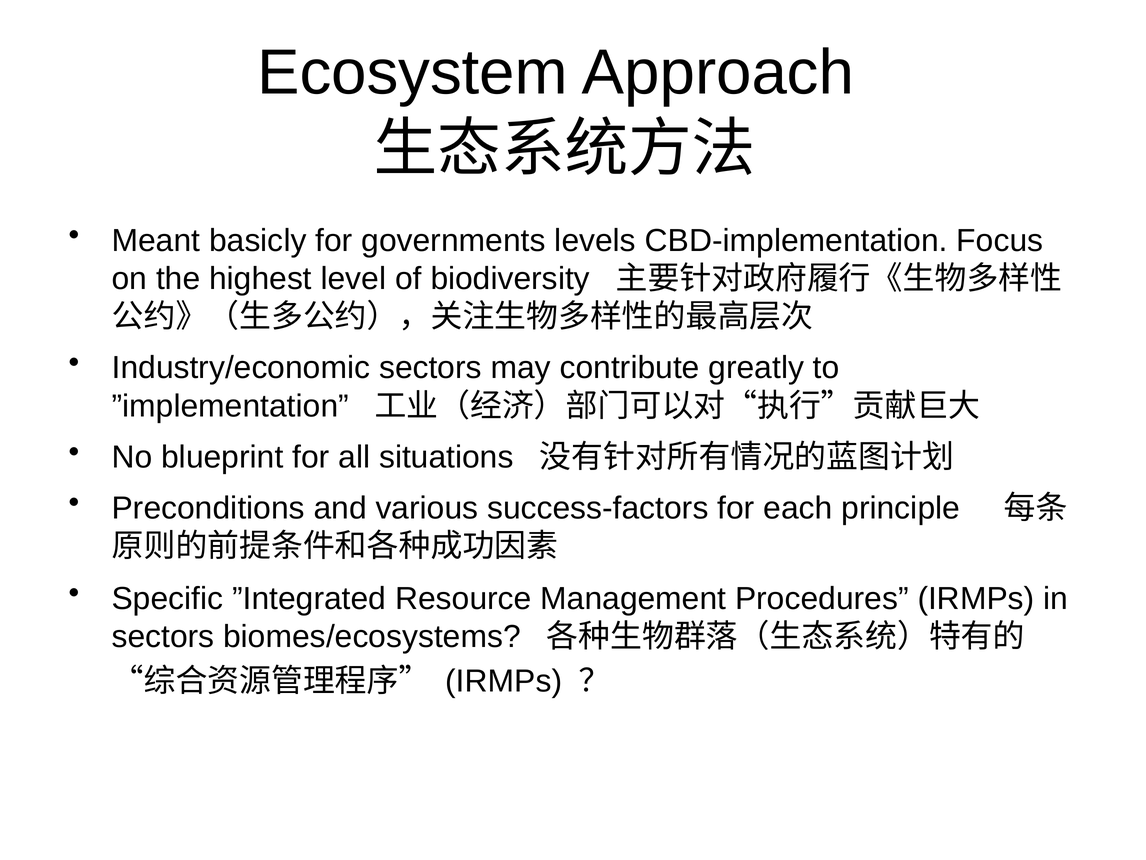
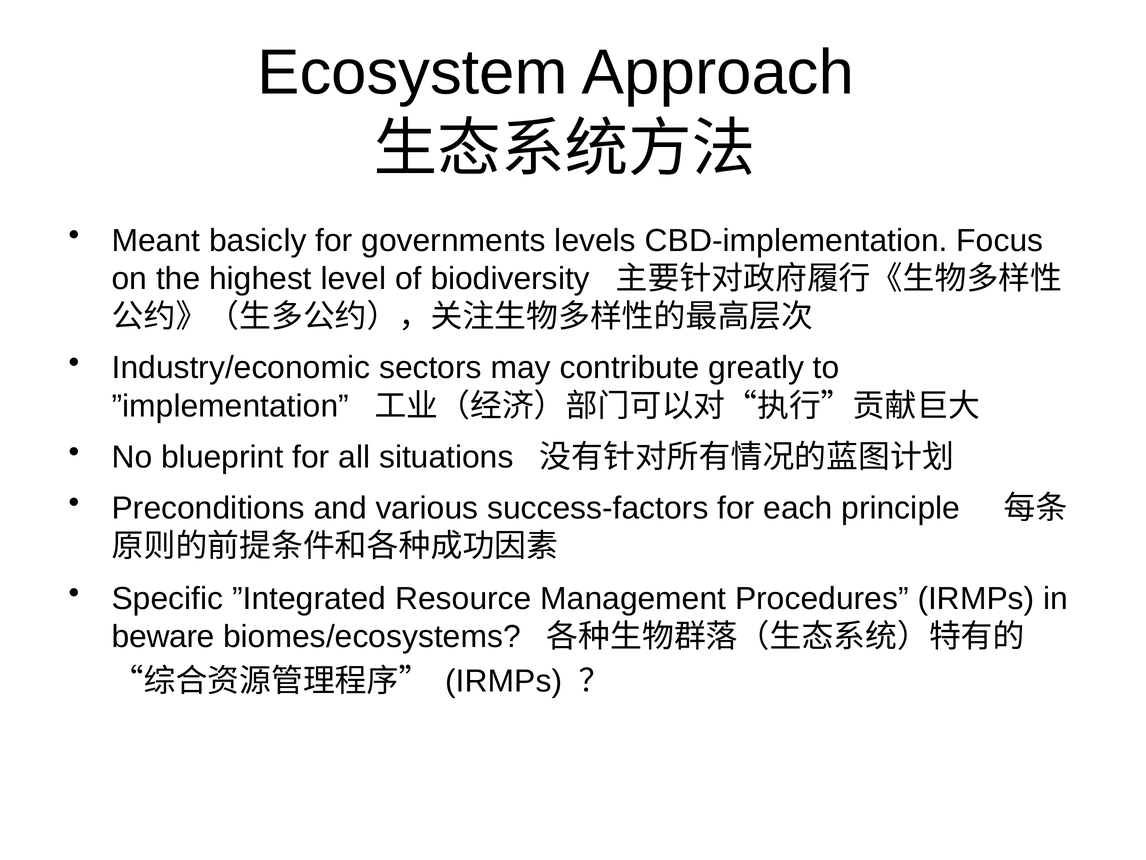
sectors: sectors -> beware (163, 636)
